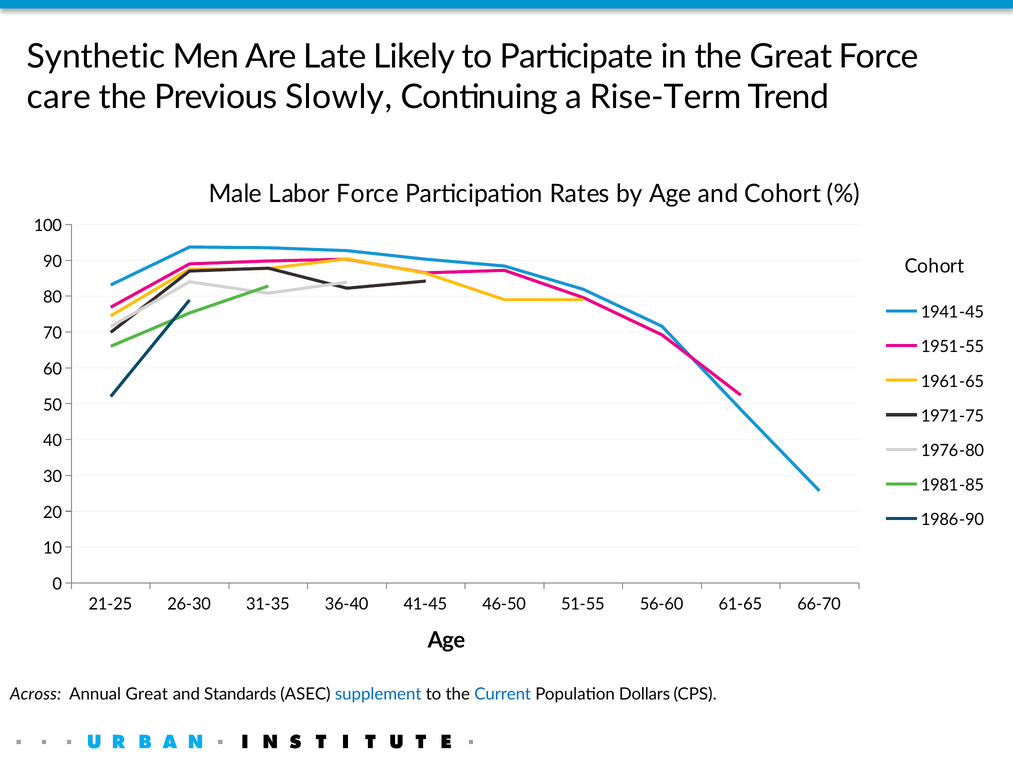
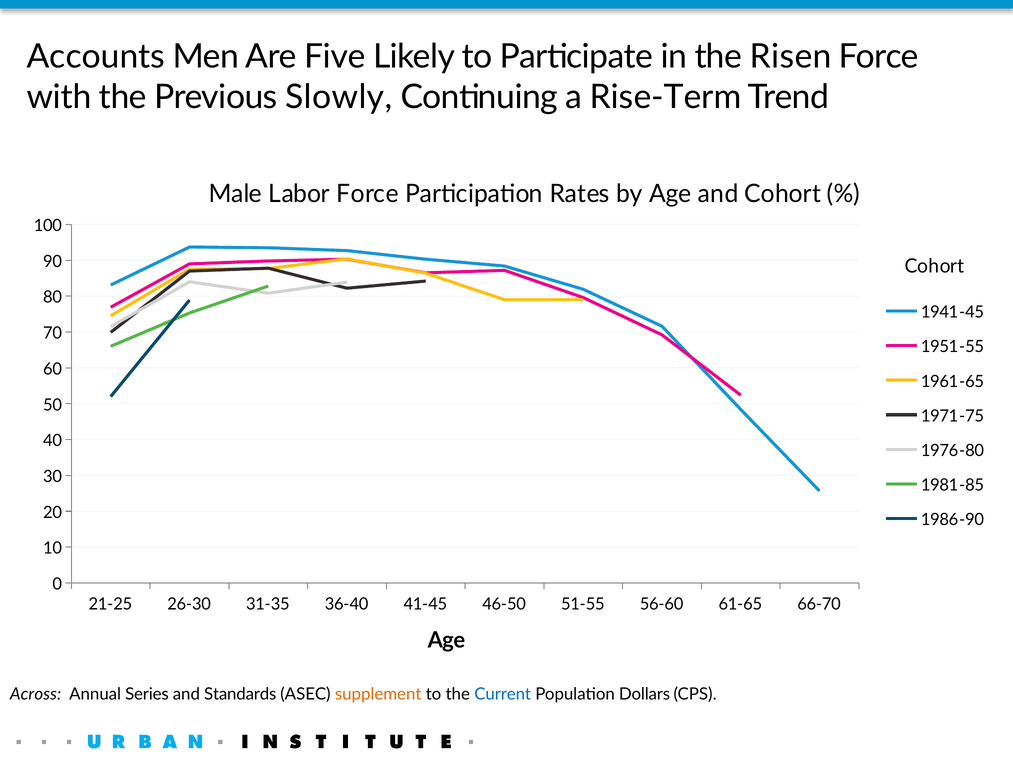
Synthetic: Synthetic -> Accounts (96, 56)
Late: Late -> Five (335, 56)
the Great: Great -> Risen (791, 56)
care: care -> with (59, 97)
Annual Great: Great -> Series (147, 694)
supplement colour: blue -> orange (378, 694)
